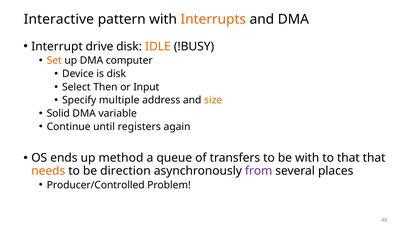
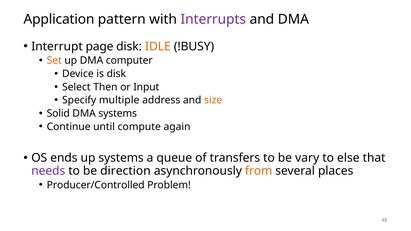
Interactive: Interactive -> Application (59, 19)
Interrupts colour: orange -> purple (213, 19)
drive: drive -> page (100, 46)
DMA variable: variable -> systems (118, 114)
registers: registers -> compute (139, 127)
up method: method -> systems (121, 158)
be with: with -> vary (307, 158)
to that: that -> else (348, 158)
needs colour: orange -> purple (48, 171)
from colour: purple -> orange (259, 171)
